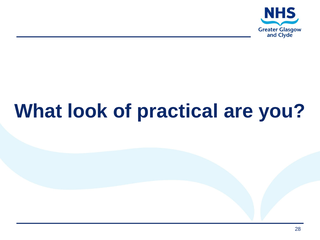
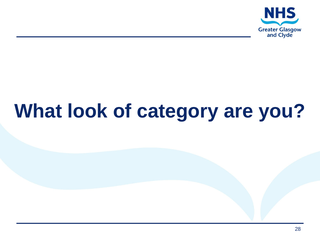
practical: practical -> category (178, 111)
